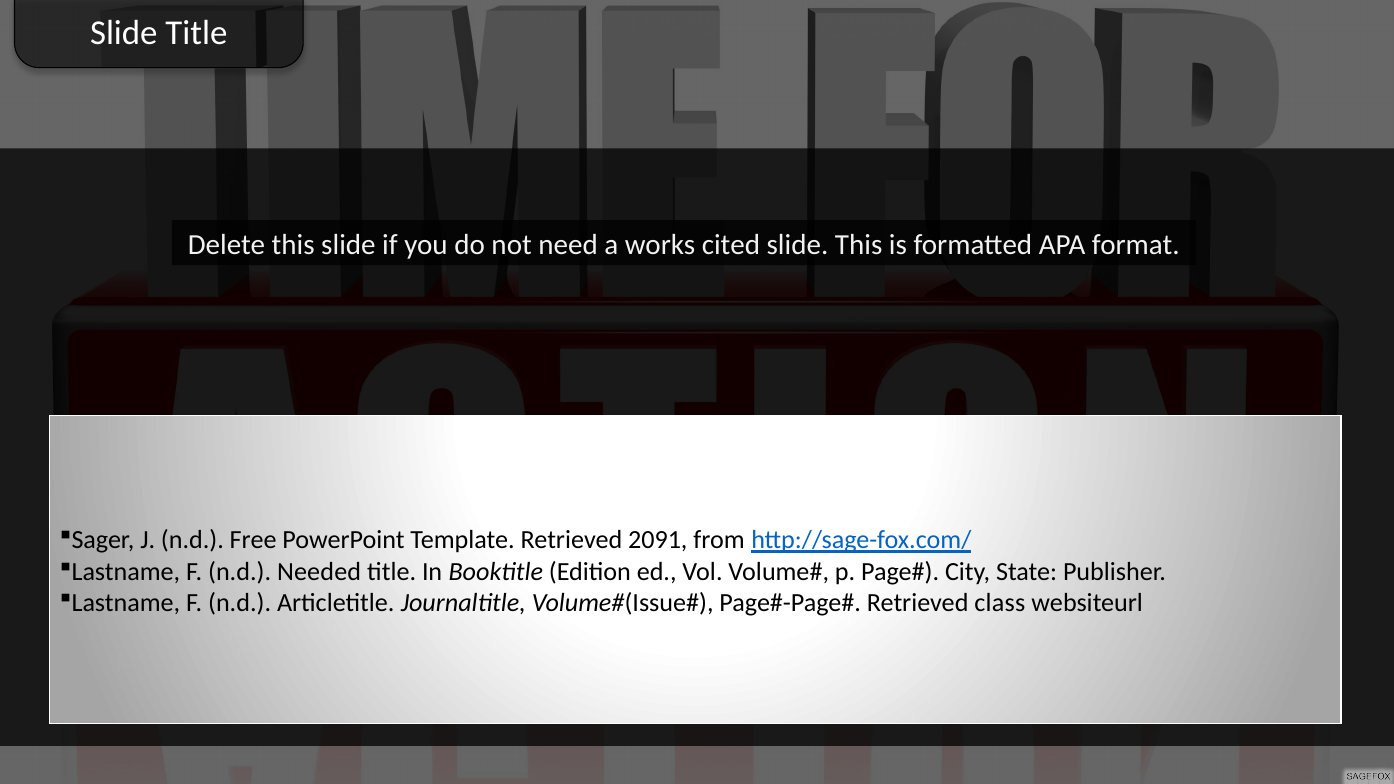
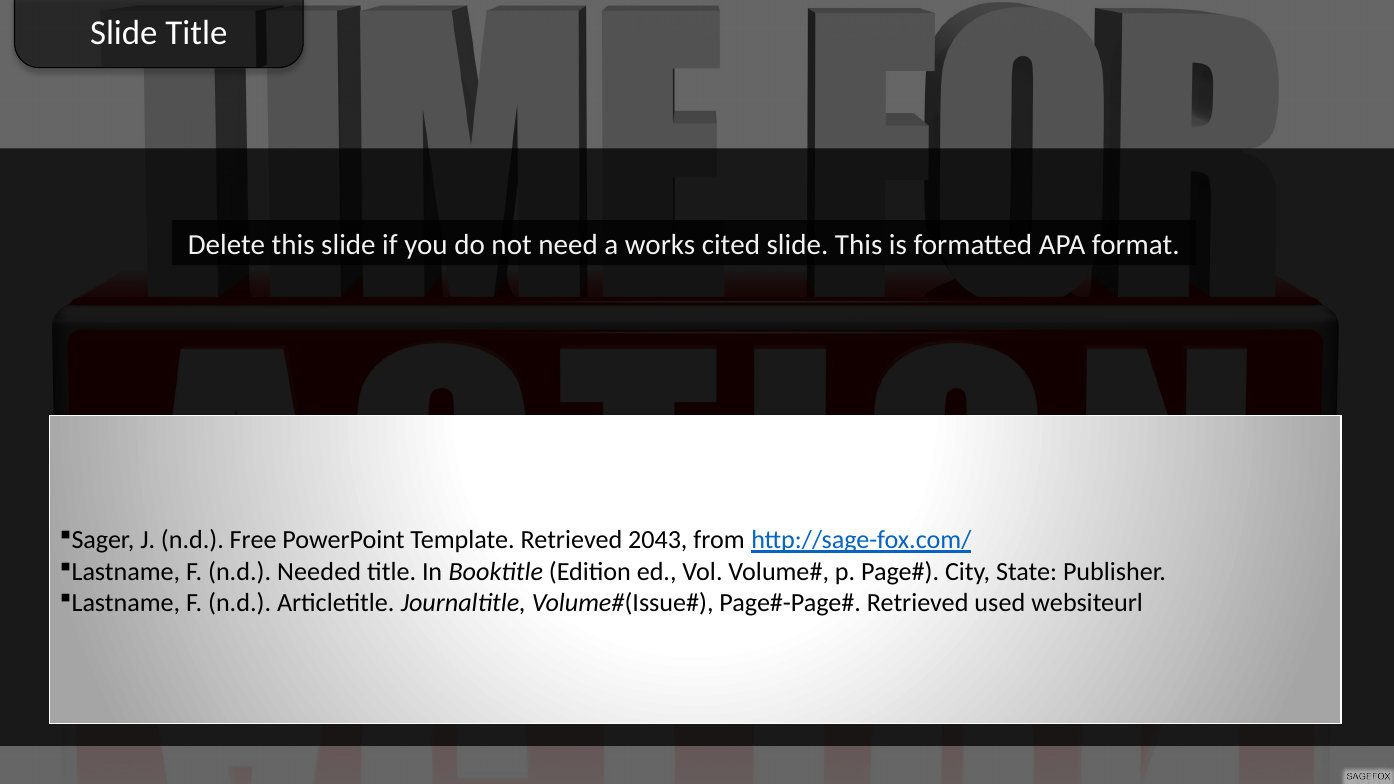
2091: 2091 -> 2043 (658, 540)
class: class -> used (1000, 603)
